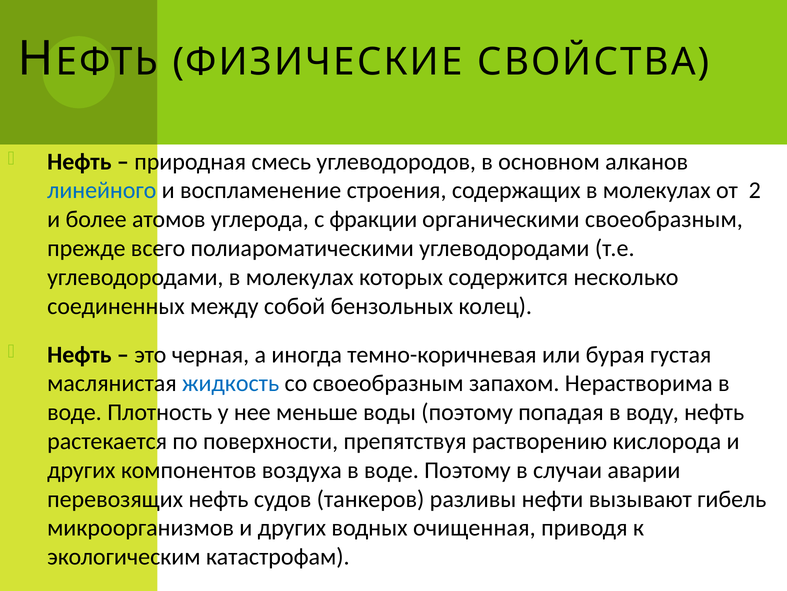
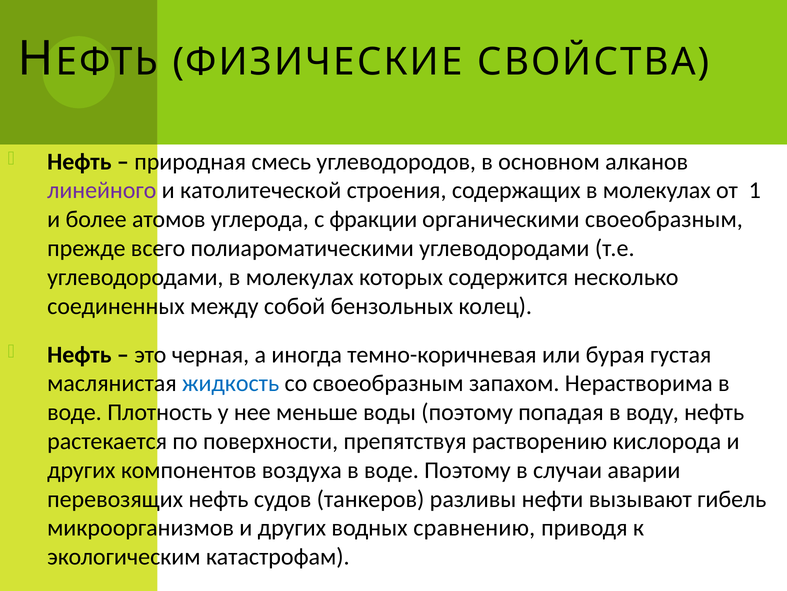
линейного colour: blue -> purple (102, 190)
воспламенение: воспламенение -> католитеческой (261, 190)
2: 2 -> 1 (755, 190)
очищенная: очищенная -> сравнению (474, 527)
